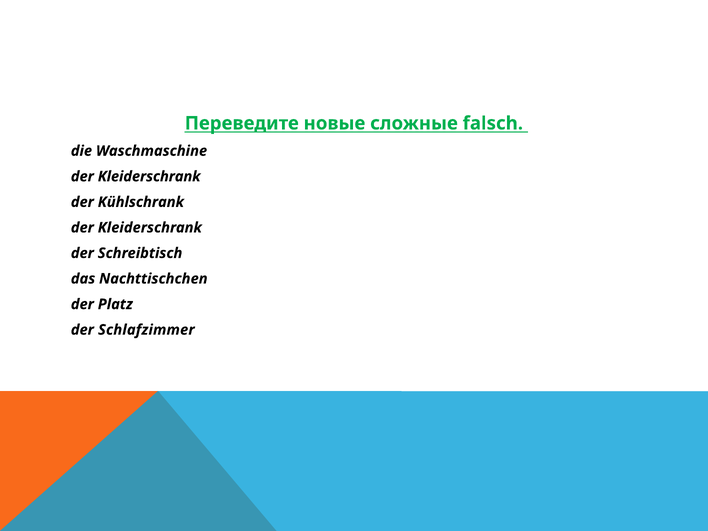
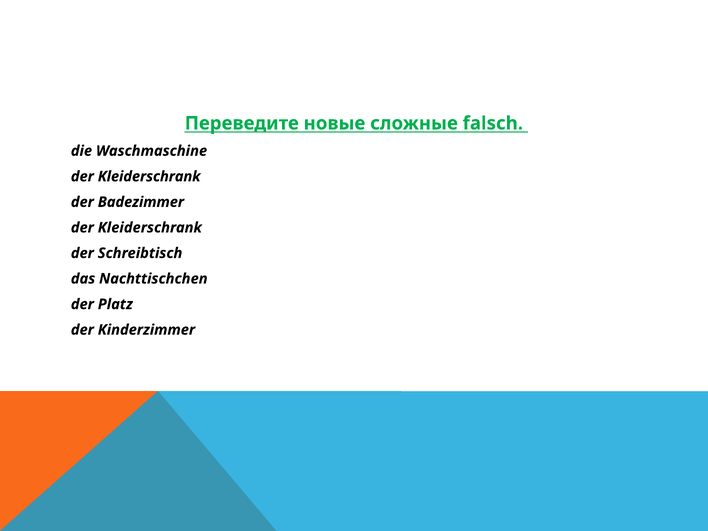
Kühlschrank: Kühlschrank -> Badezimmer (141, 202)
Schlafzimmer: Schlafzimmer -> Kinderzimmer (146, 330)
